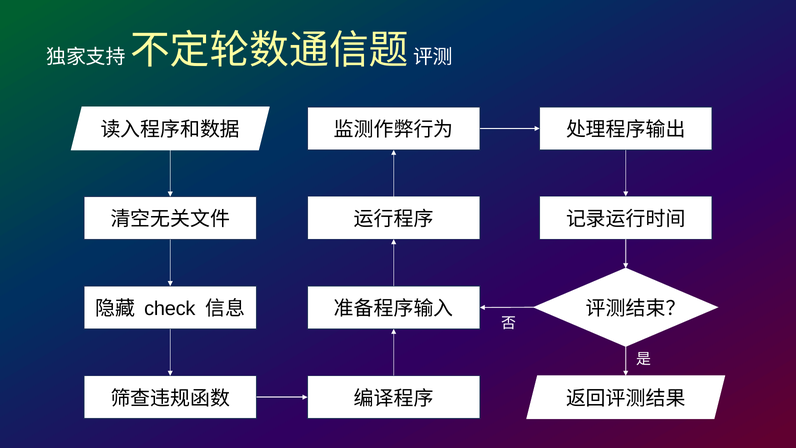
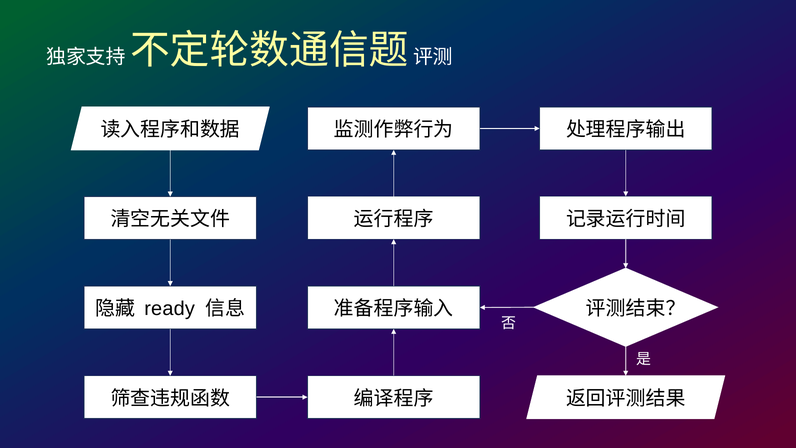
check: check -> ready (170, 309)
